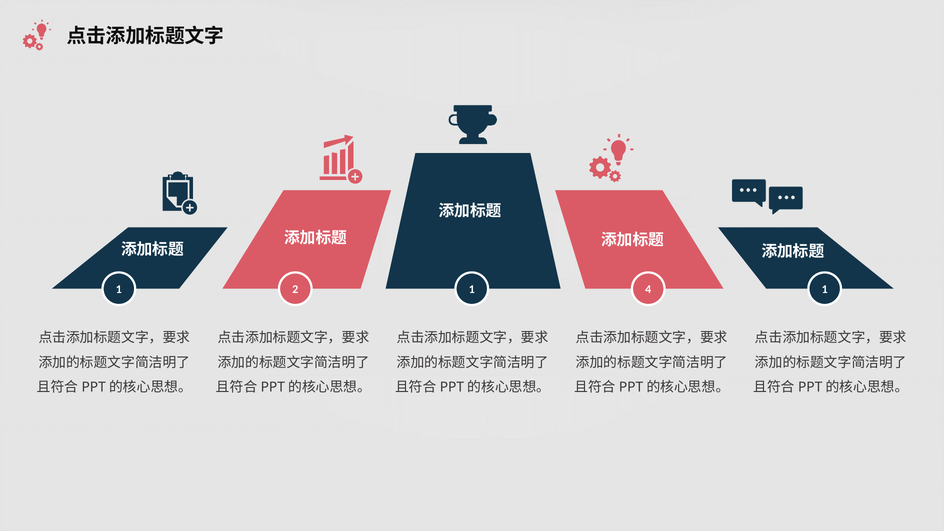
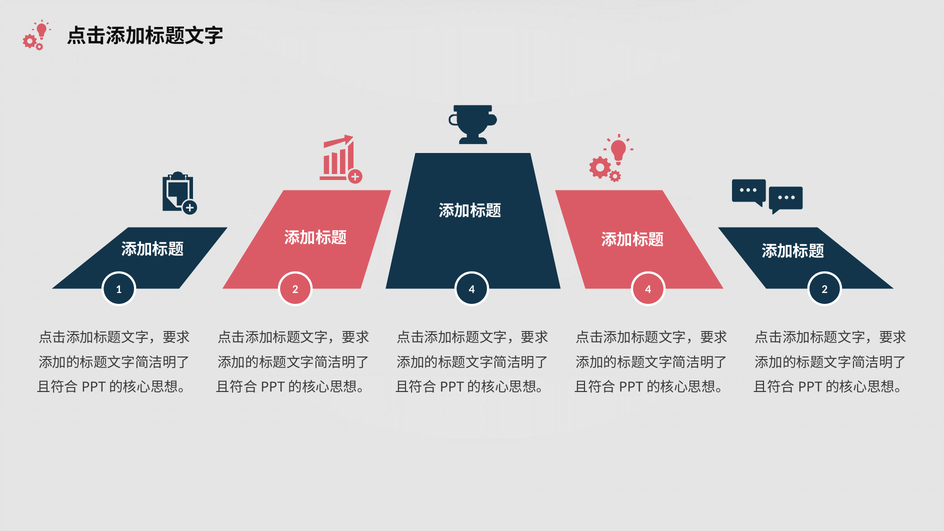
2 1: 1 -> 4 (472, 290)
4 1: 1 -> 2 (825, 290)
